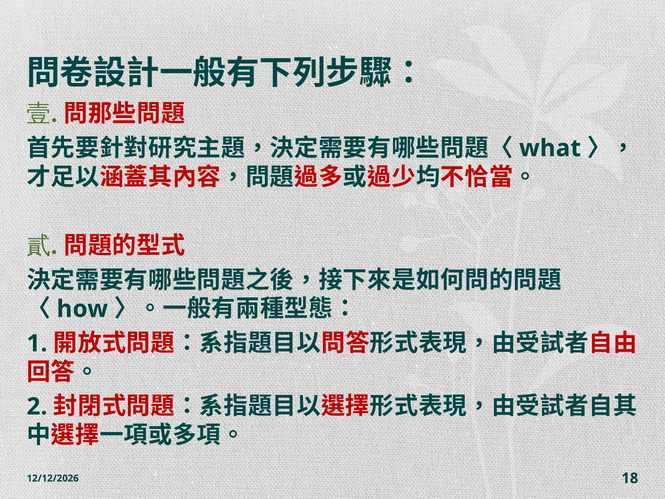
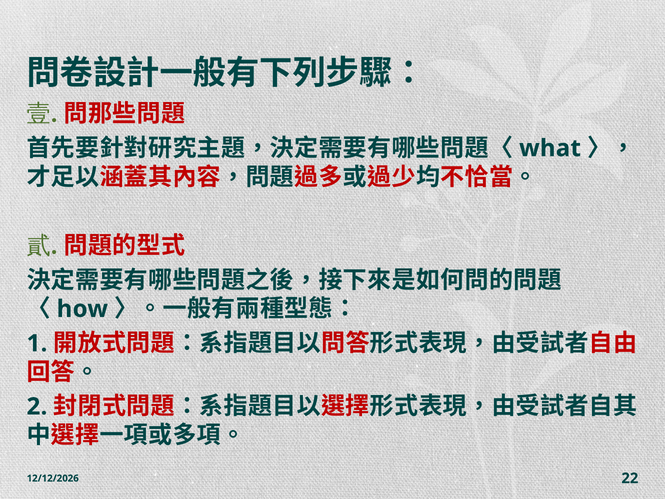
18: 18 -> 22 (630, 478)
